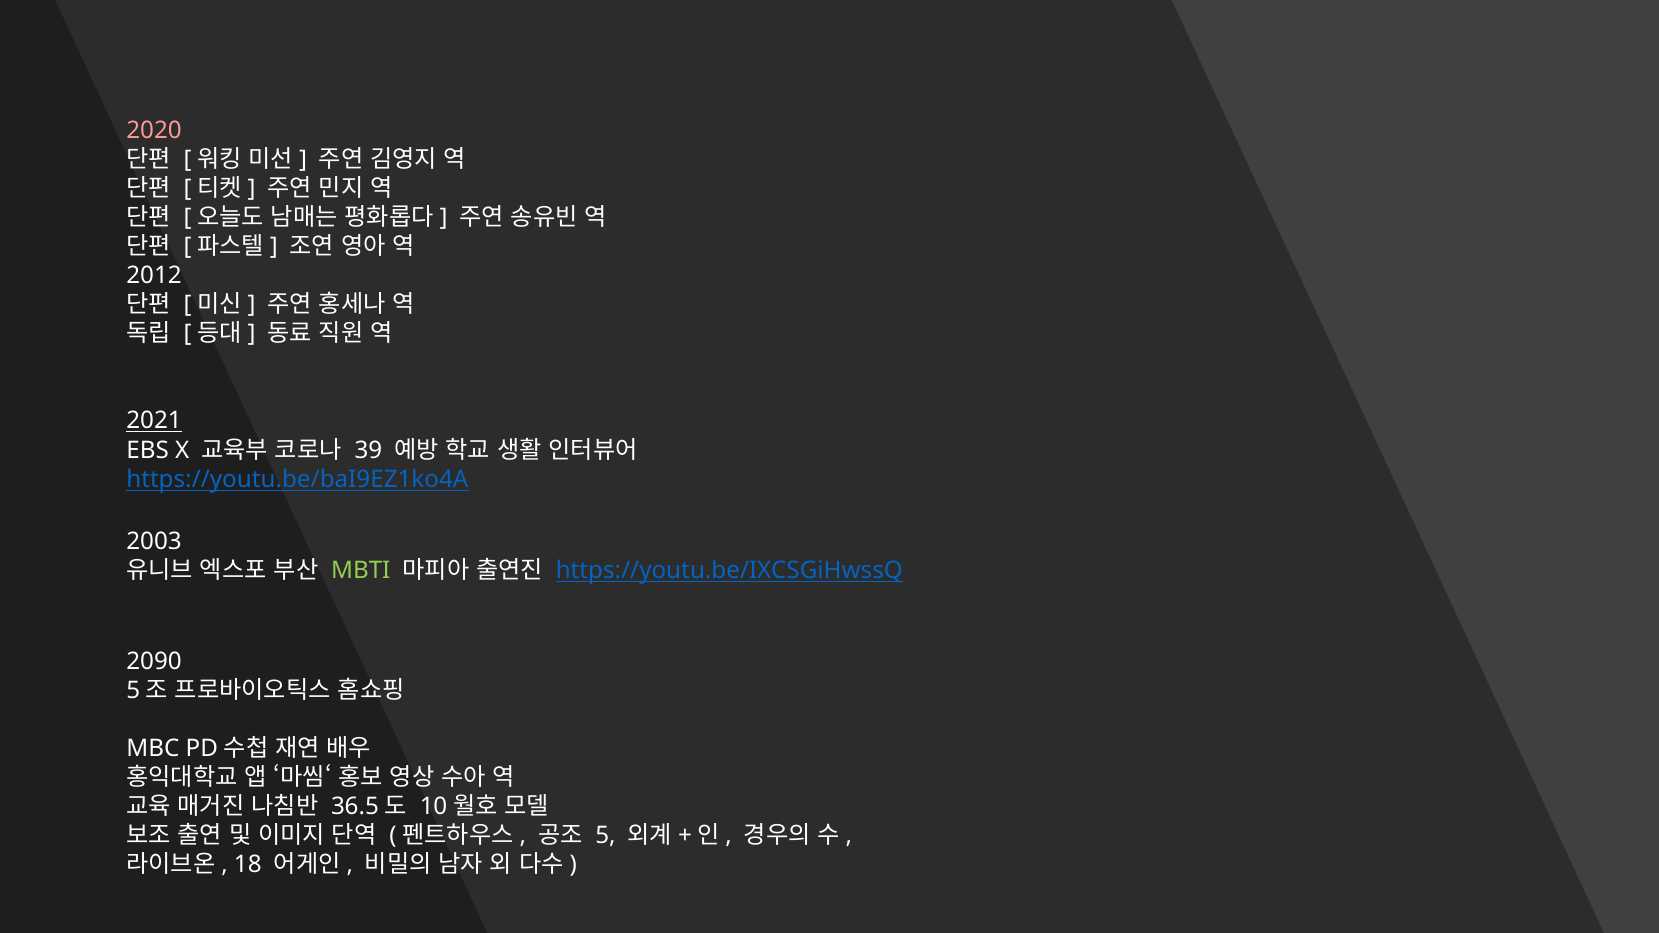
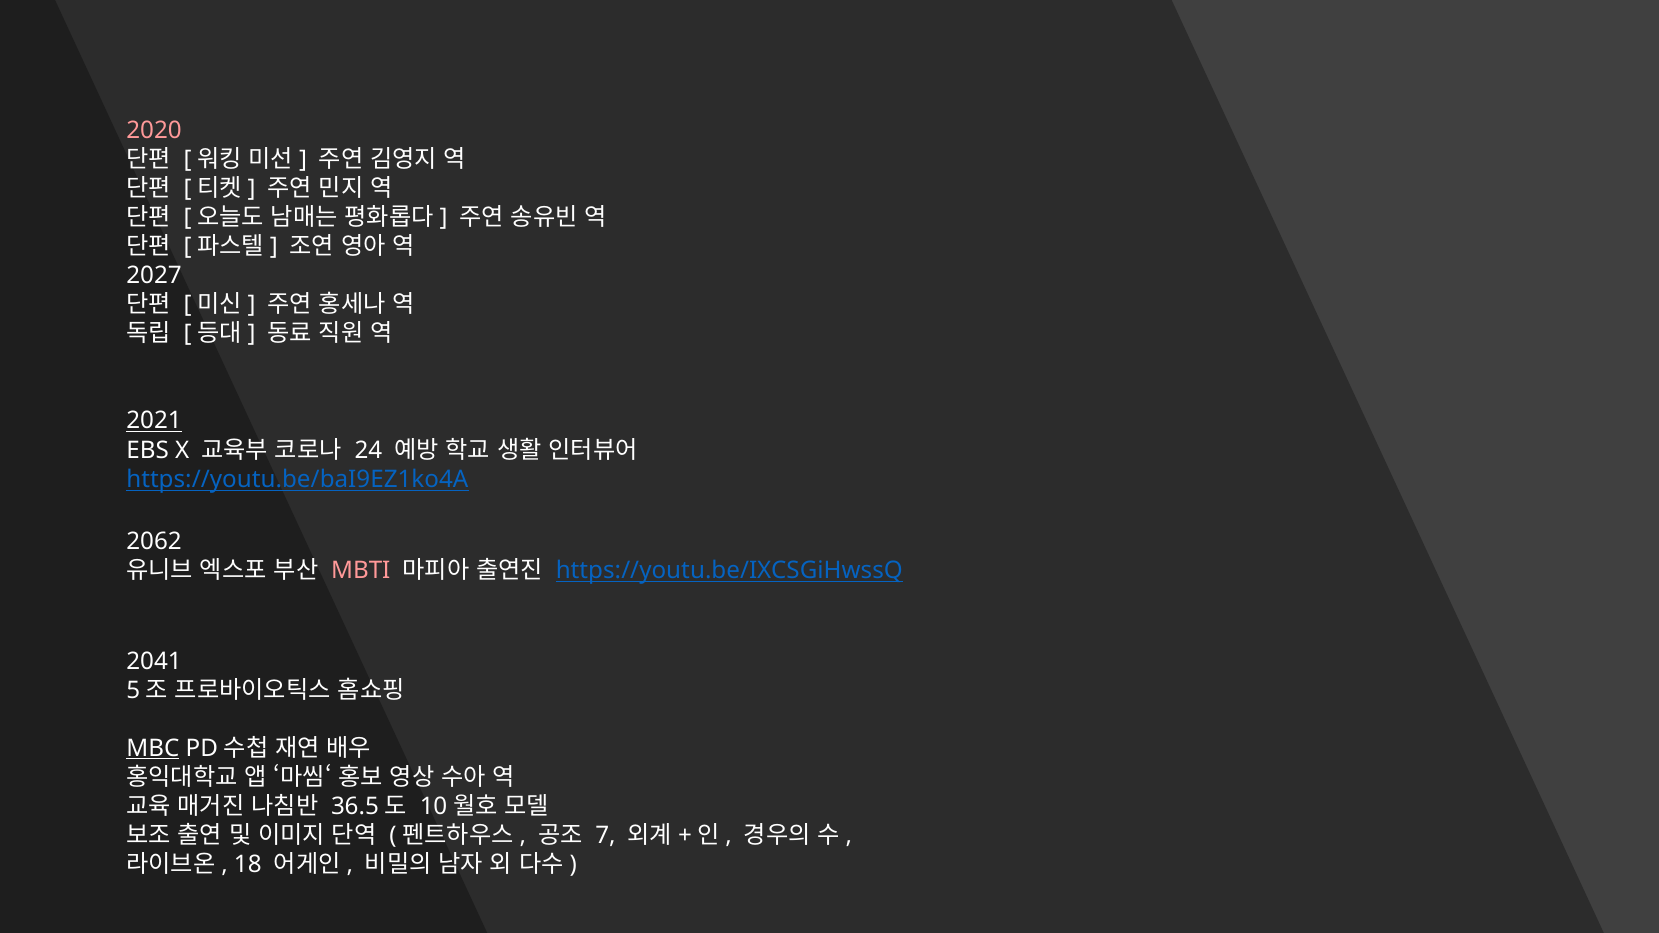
2012: 2012 -> 2027 (154, 276)
39: 39 -> 24 (368, 450)
2003: 2003 -> 2062 (154, 541)
MBTI colour: light green -> pink (361, 570)
2090: 2090 -> 2041 (154, 661)
MBC underline: none -> present (153, 748)
5: 5 -> 7 (605, 836)
